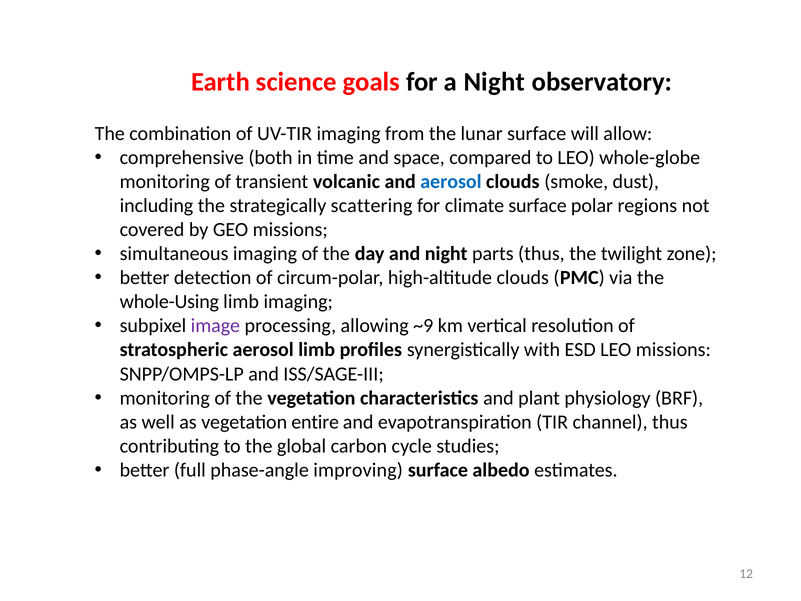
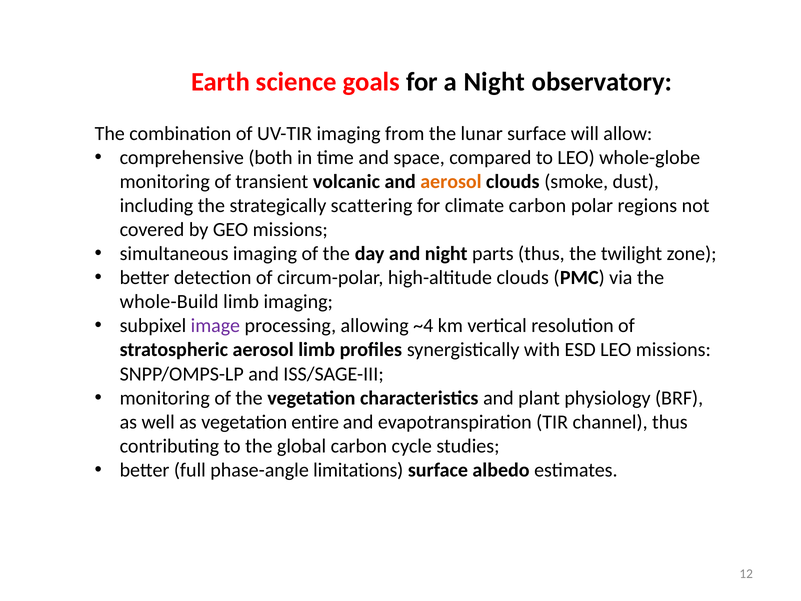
aerosol colour: blue -> orange (451, 182)
climate surface: surface -> carbon (537, 206)
whole-Using: whole-Using -> whole-Build (169, 302)
~9: ~9 -> ~4 (423, 326)
improving: improving -> limitations (358, 470)
